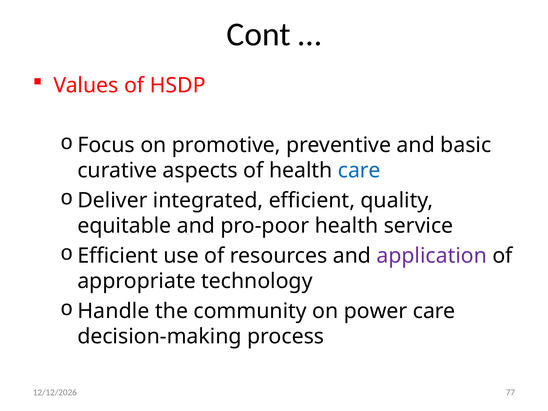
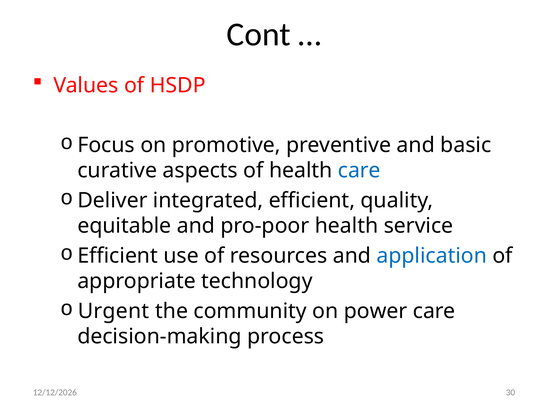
application colour: purple -> blue (432, 256)
Handle: Handle -> Urgent (113, 311)
77: 77 -> 30 (510, 392)
